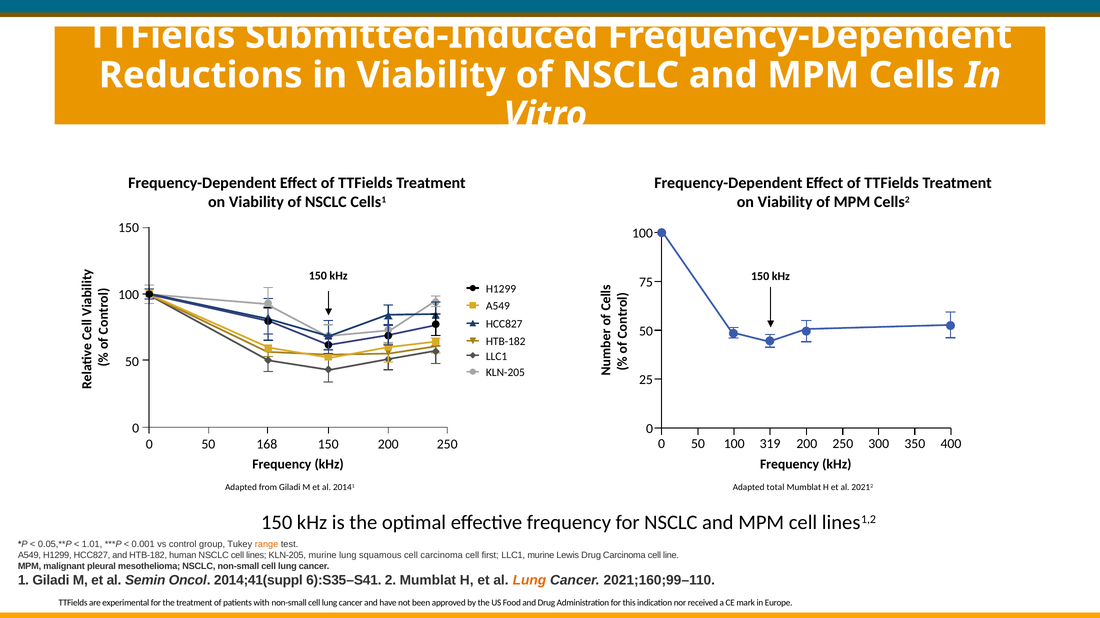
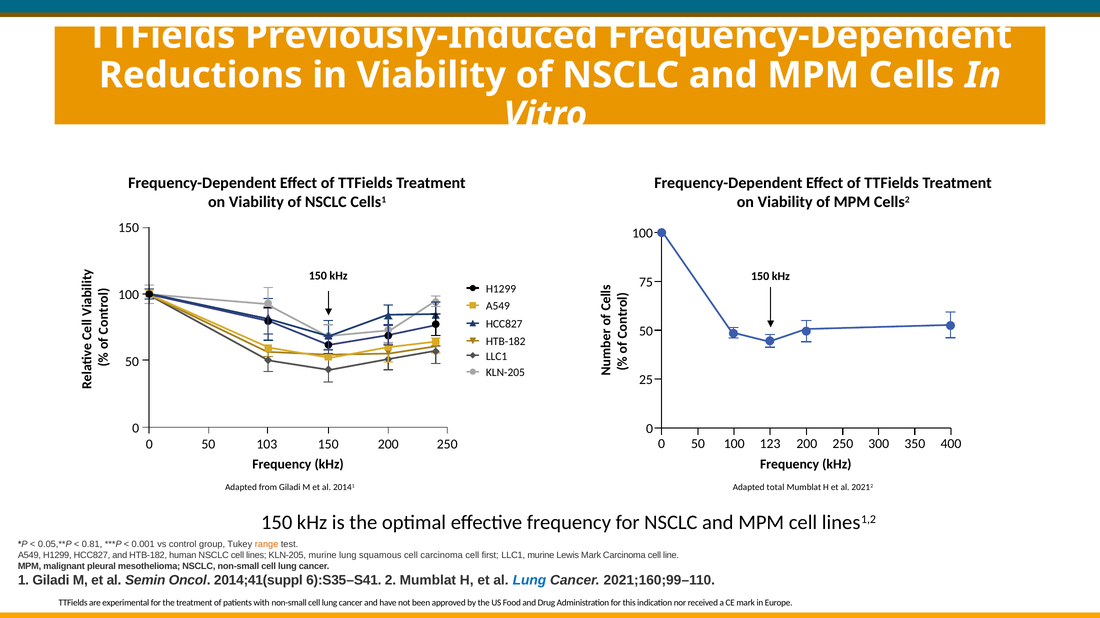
Submitted-Induced: Submitted-Induced -> Previously-Induced (421, 36)
319: 319 -> 123 (770, 444)
168: 168 -> 103 (267, 445)
1.01: 1.01 -> 0.81 (92, 545)
Lewis Drug: Drug -> Mark (591, 556)
Lung colour: orange -> blue (529, 581)
